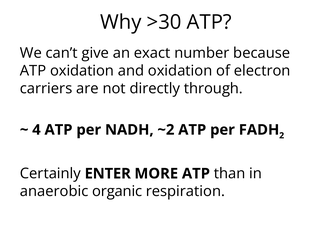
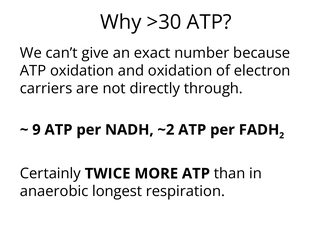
4: 4 -> 9 (36, 130)
ENTER: ENTER -> TWICE (108, 174)
organic: organic -> longest (117, 191)
